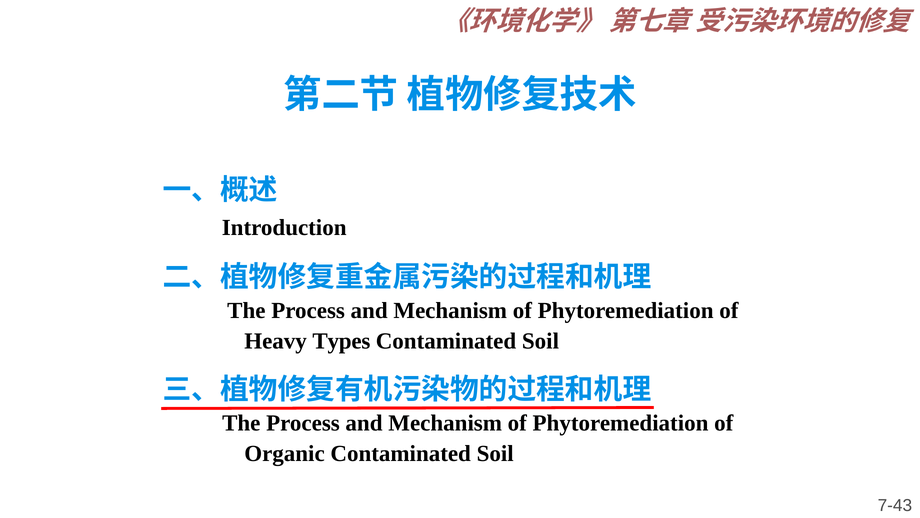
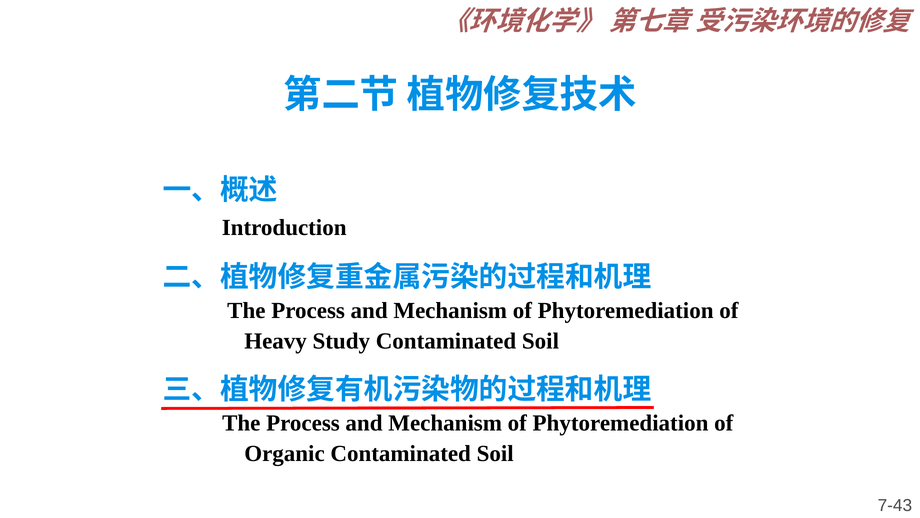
Types: Types -> Study (341, 341)
